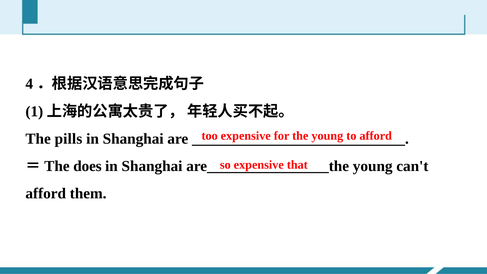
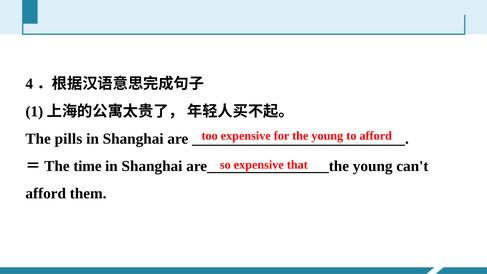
does: does -> time (87, 166)
